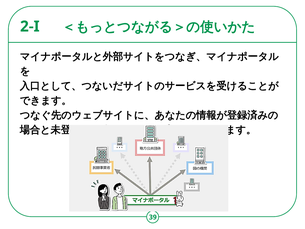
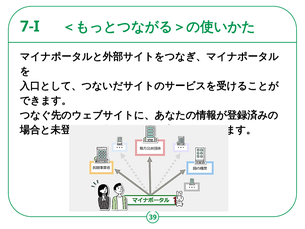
2-I: 2-I -> 7-I (30, 26)
